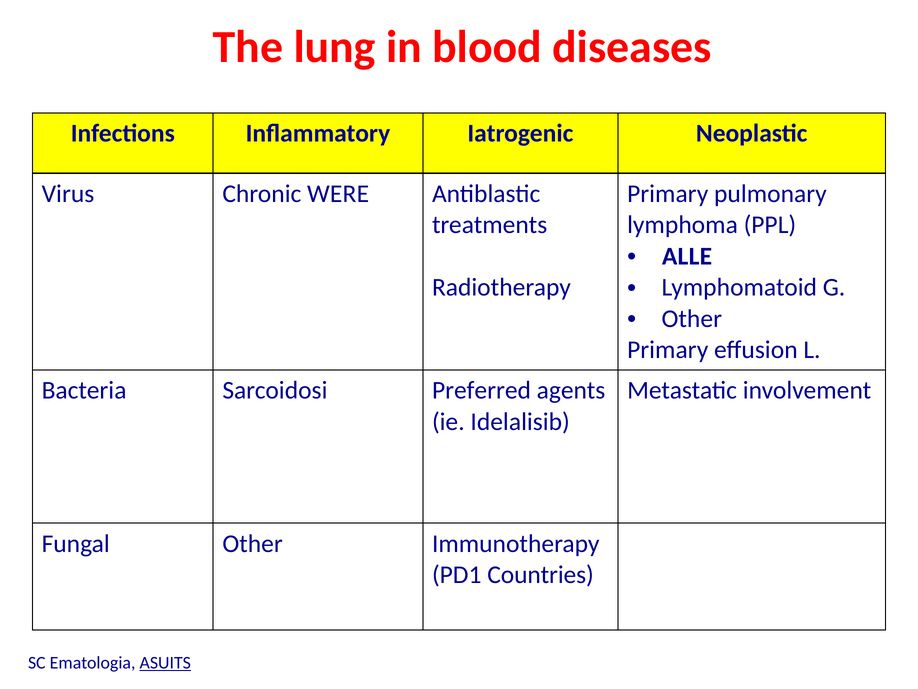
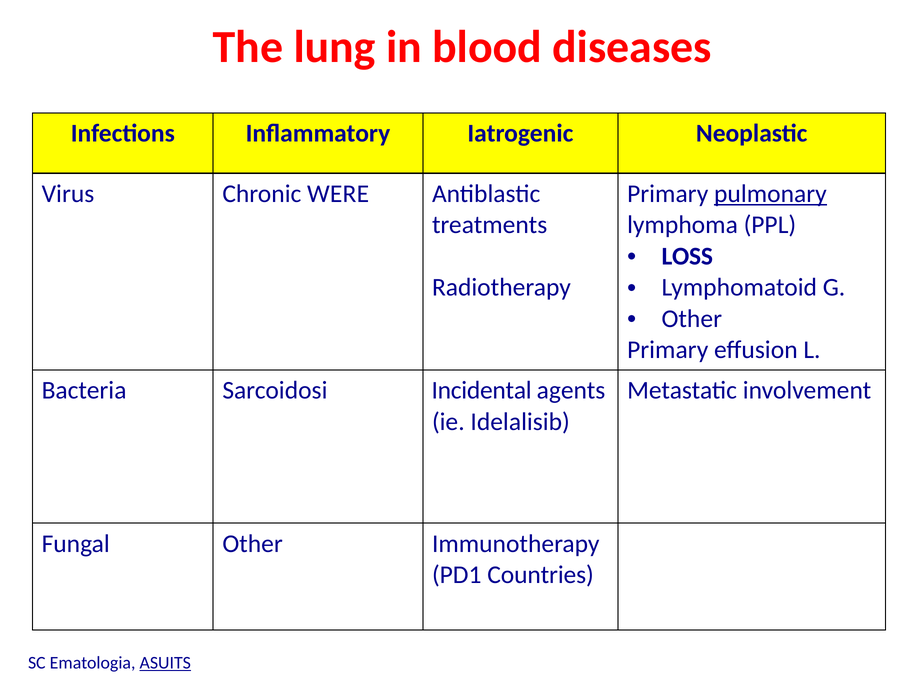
pulmonary underline: none -> present (770, 194)
ALLE: ALLE -> LOSS (687, 256)
Preferred: Preferred -> Incidental (482, 390)
